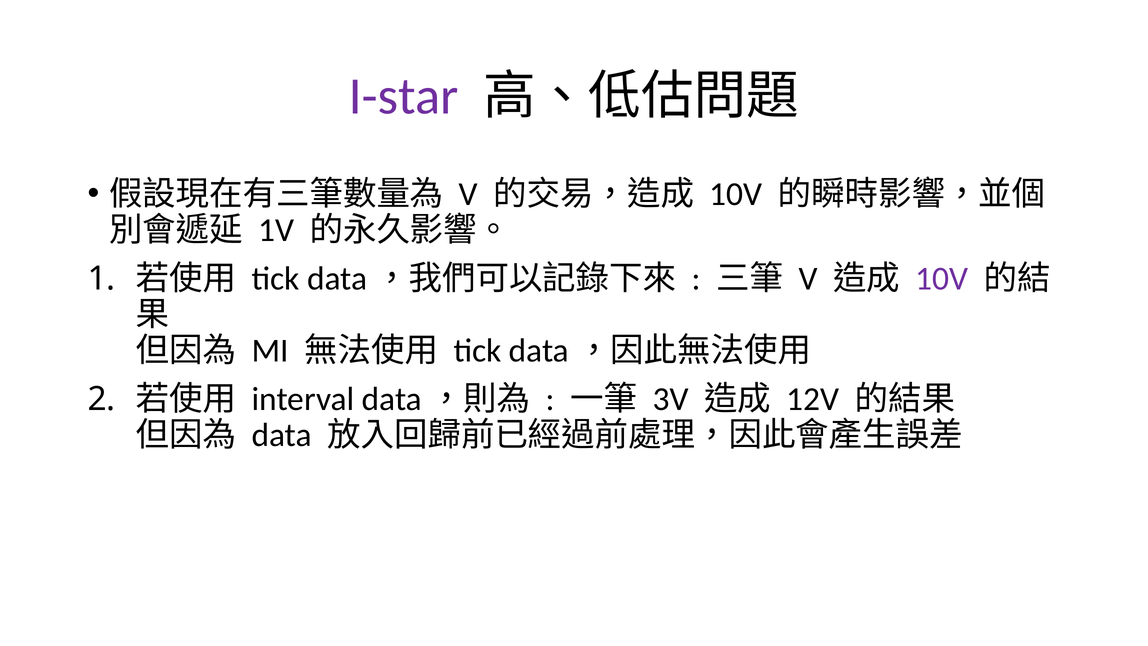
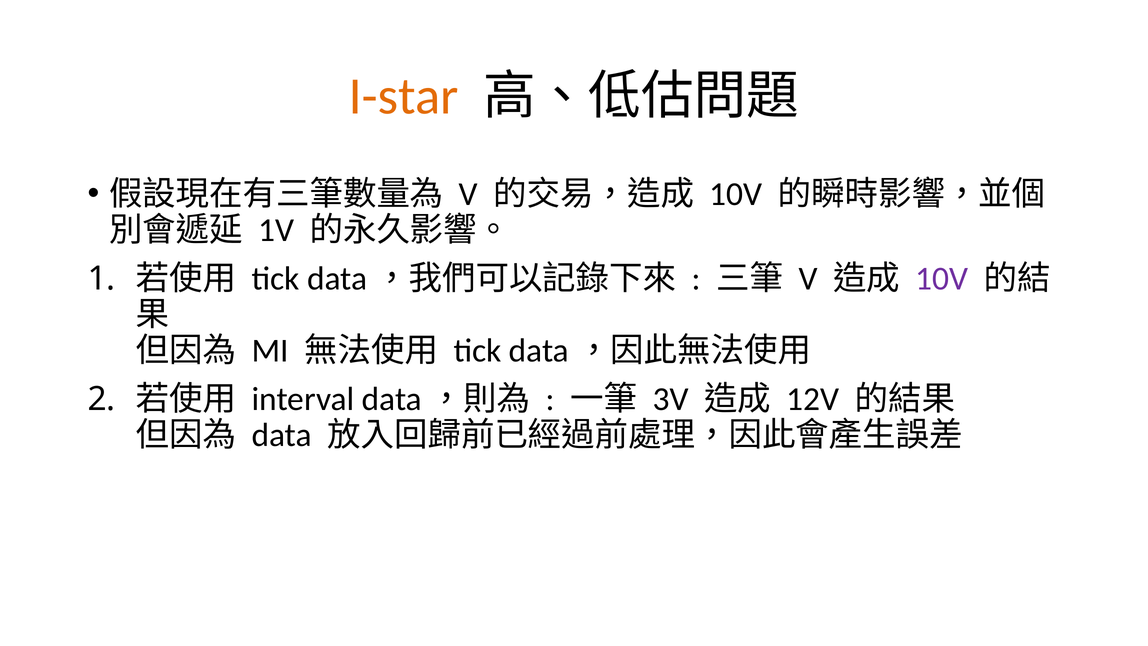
I-star colour: purple -> orange (404, 96)
